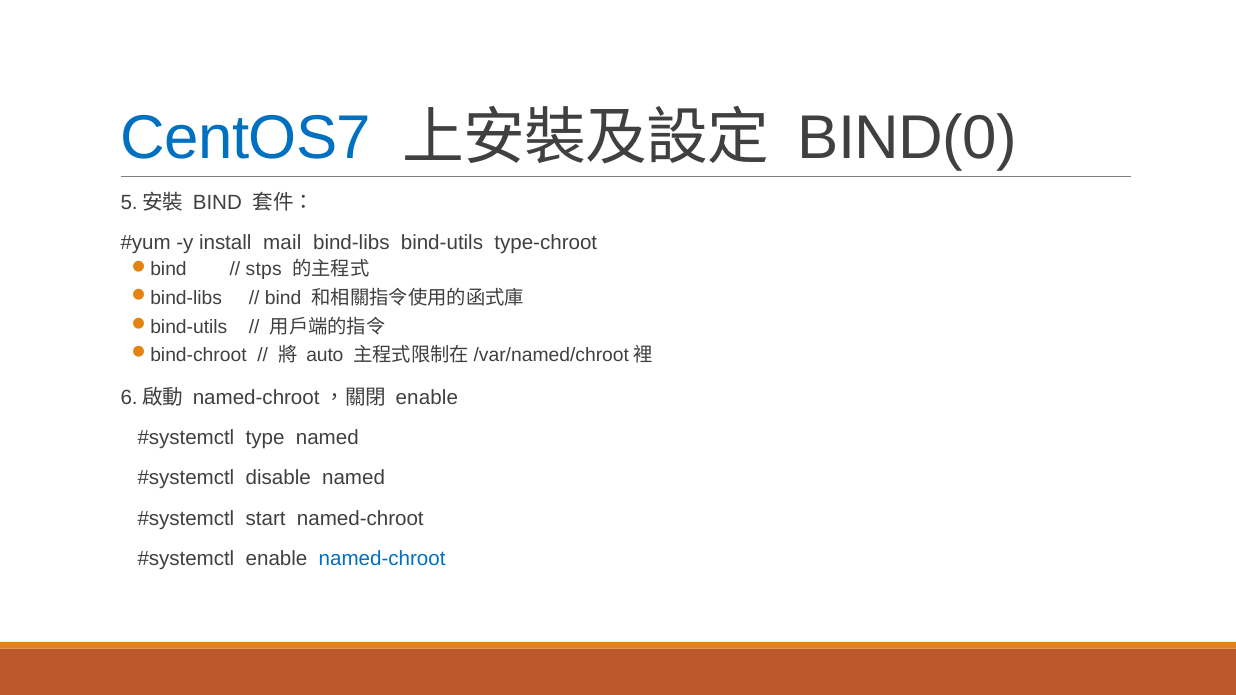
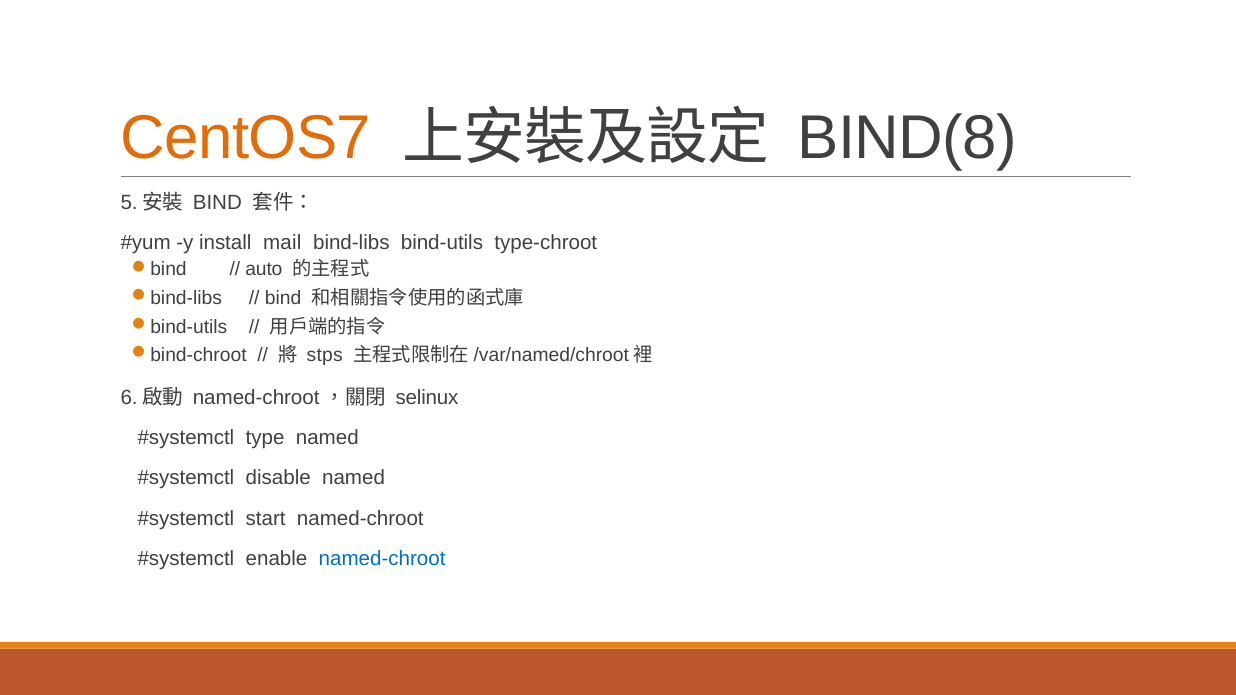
CentOS7 colour: blue -> orange (246, 138)
BIND(0: BIND(0 -> BIND(8 (907, 138)
stps: stps -> auto (264, 270)
auto: auto -> stps (325, 356)
enable: enable -> selinux (427, 398)
